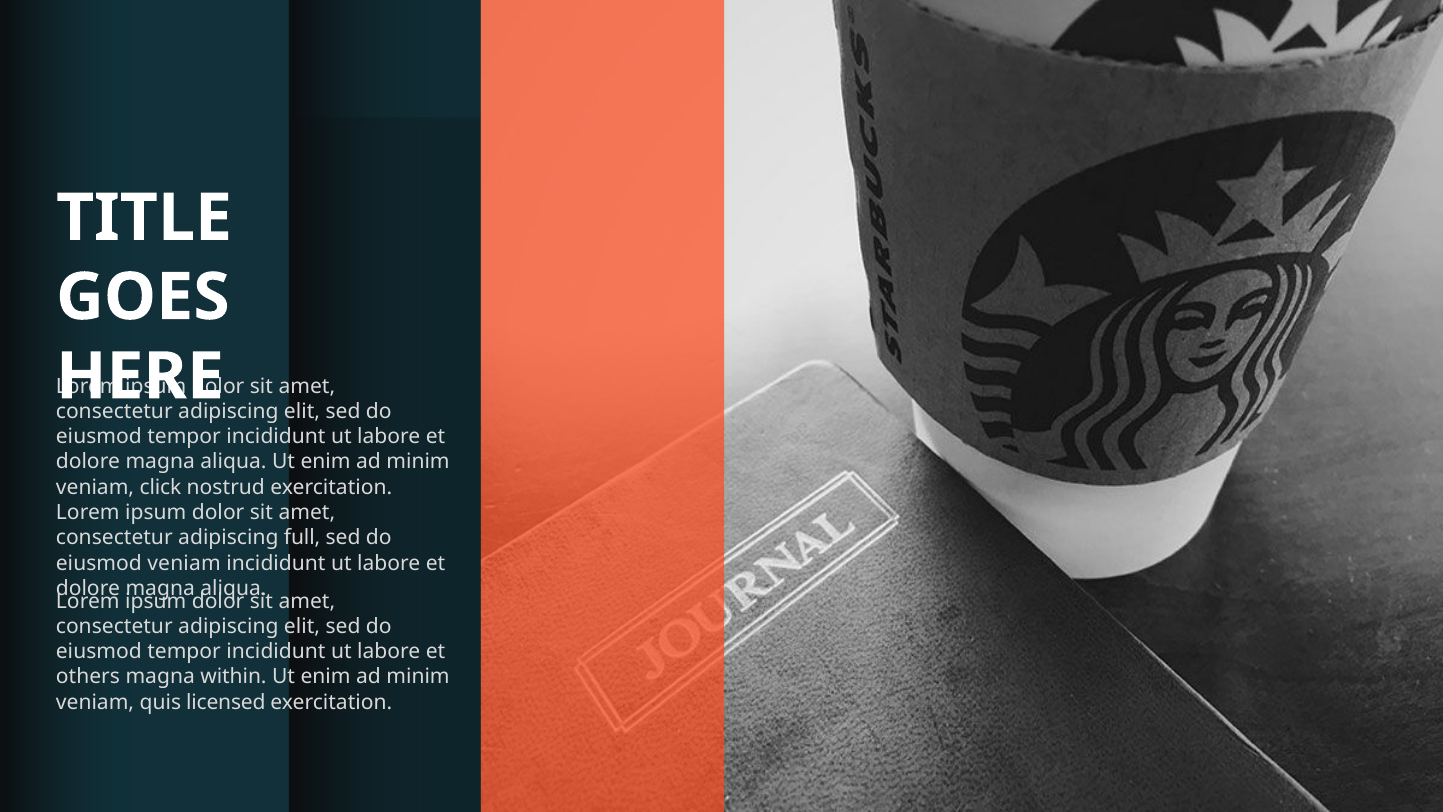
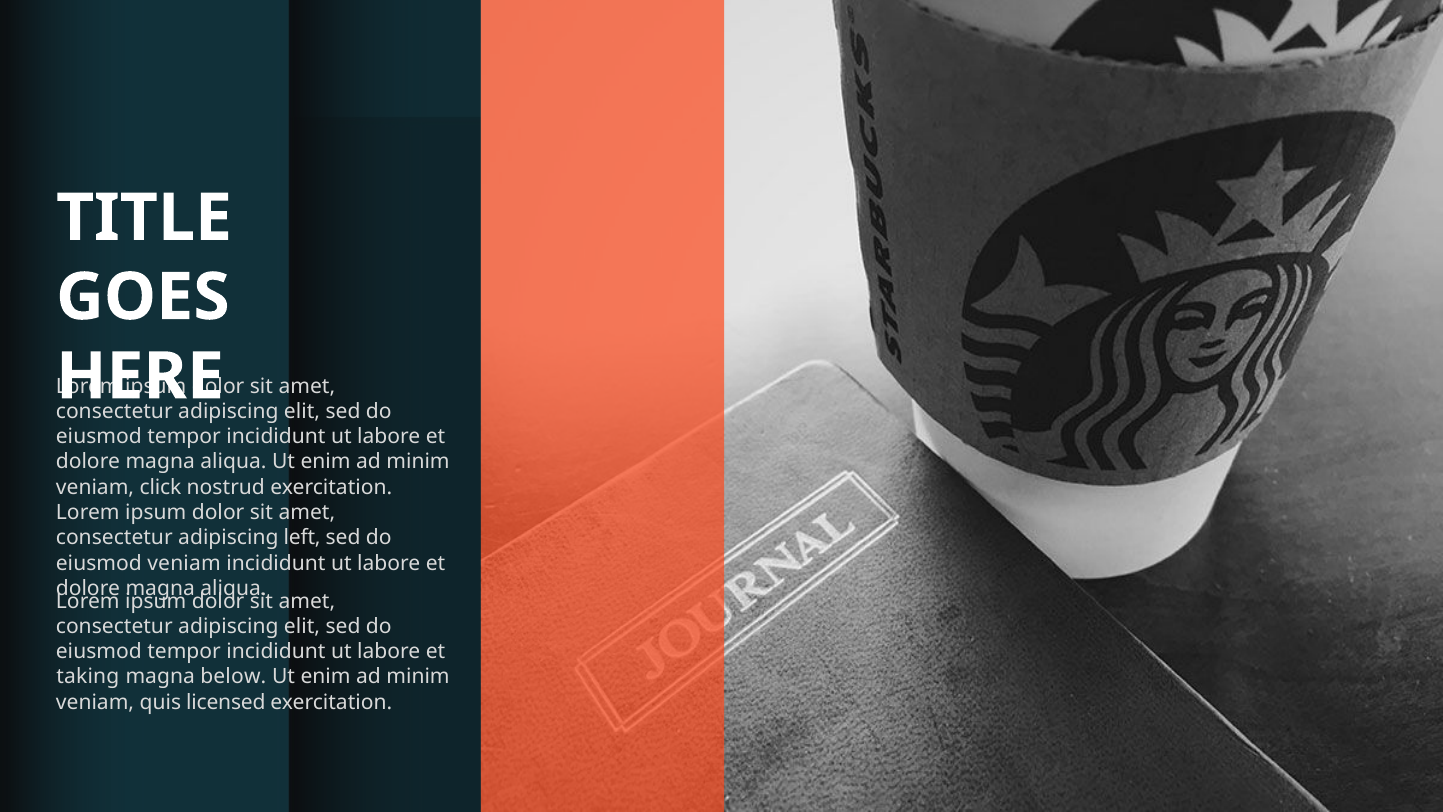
full: full -> left (302, 538)
others: others -> taking (88, 677)
within: within -> below (233, 677)
